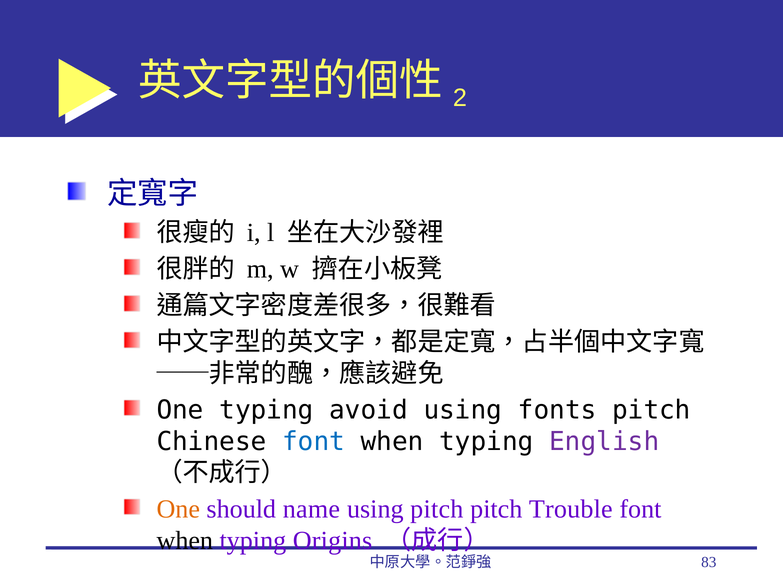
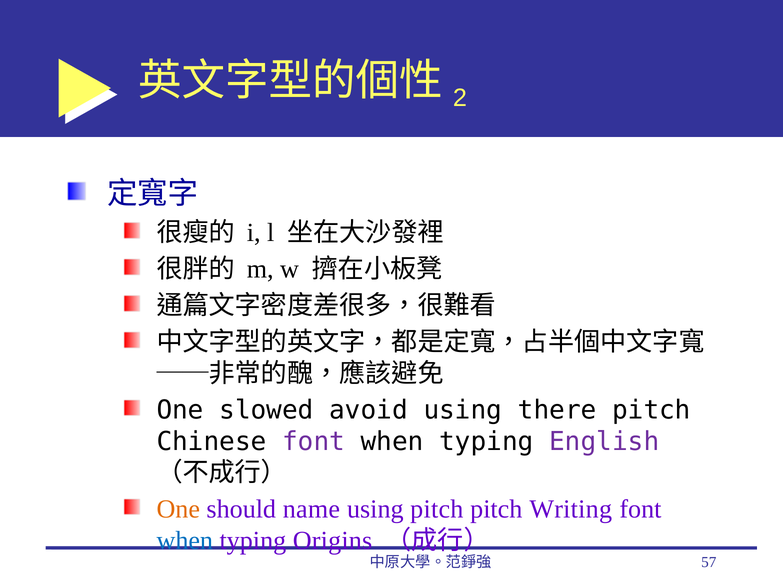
One typing: typing -> slowed (266, 410)
fonts: fonts -> there (557, 410)
font colour: blue -> purple (314, 442)
Trouble: Trouble -> Writing (571, 509)
when colour: black -> blue (185, 541)
83: 83 -> 57 (709, 562)
